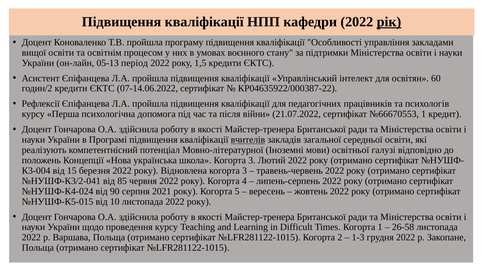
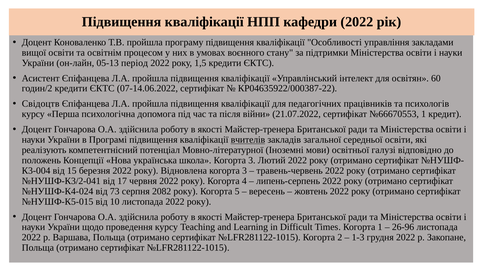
рік underline: present -> none (389, 22)
Рефлексії: Рефлексії -> Свідоцтв (41, 104)
85: 85 -> 17 (122, 181)
90: 90 -> 73 (115, 191)
2021: 2021 -> 2082 (162, 191)
26-58: 26-58 -> 26-96 (403, 227)
